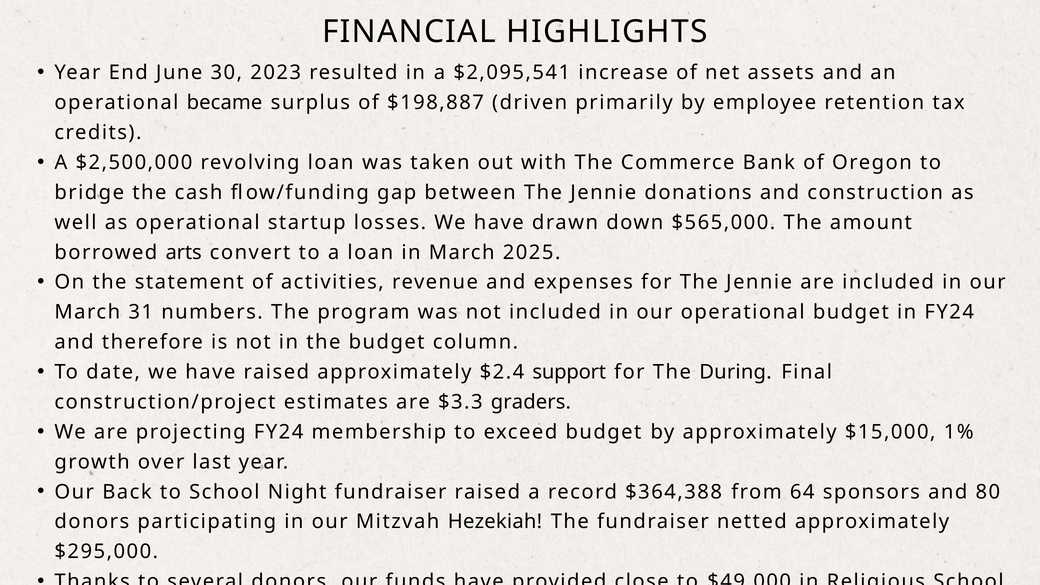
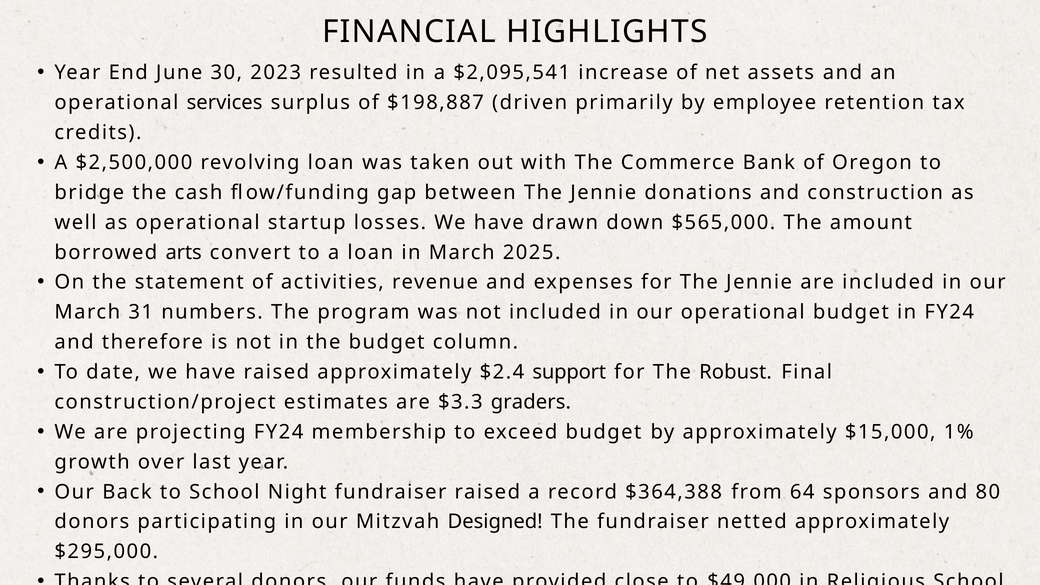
became: became -> services (225, 103)
During: During -> Robust (736, 372)
Hezekiah: Hezekiah -> Designed (495, 522)
